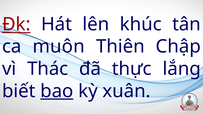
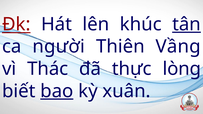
tân underline: none -> present (186, 24)
muôn: muôn -> người (59, 47)
Chập: Chập -> Vầng (178, 47)
lắng: lắng -> lòng (182, 69)
